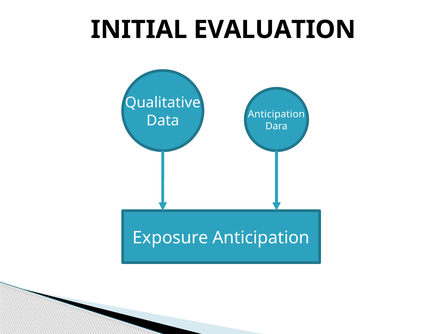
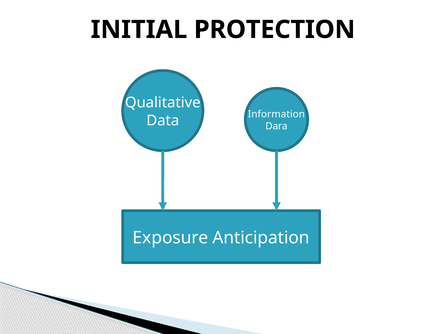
EVALUATION: EVALUATION -> PROTECTION (275, 30)
Data Anticipation: Anticipation -> Information (276, 114)
